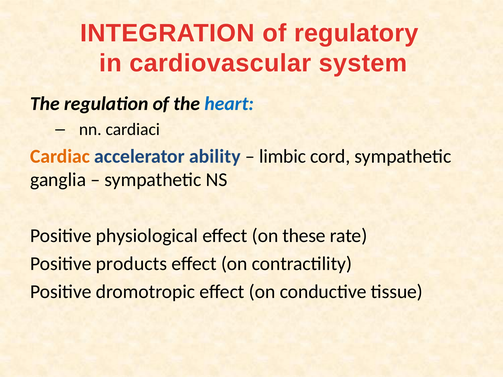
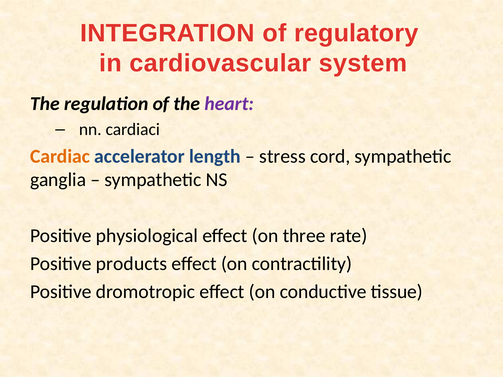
heart colour: blue -> purple (229, 104)
ability: ability -> length (215, 156)
limbic: limbic -> stress (282, 156)
these: these -> three (304, 236)
